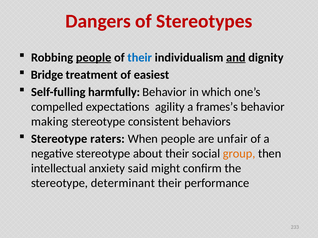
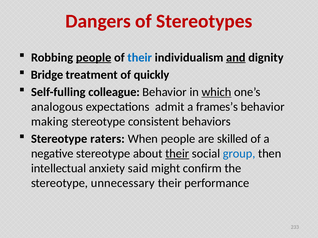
easiest: easiest -> quickly (152, 75)
harmfully: harmfully -> colleague (114, 92)
which underline: none -> present (217, 92)
compelled: compelled -> analogous (57, 107)
agility: agility -> admit (170, 107)
unfair: unfair -> skilled (233, 139)
their underline: none -> present (177, 154)
group colour: orange -> blue (239, 154)
determinant: determinant -> unnecessary (123, 183)
